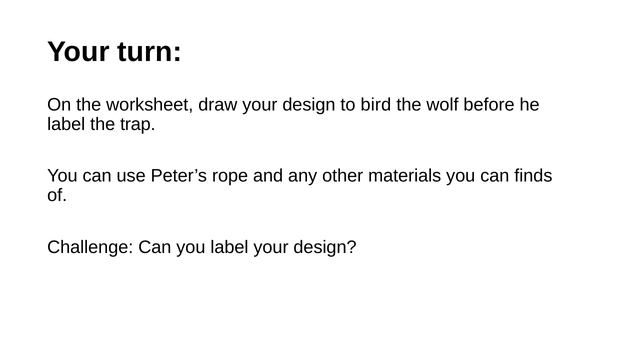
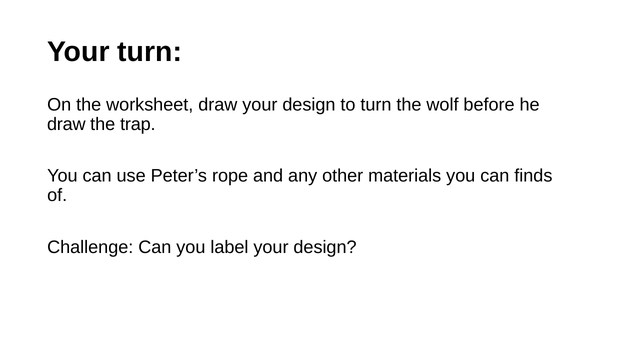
to bird: bird -> turn (376, 105)
label: label -> draw (66, 124)
